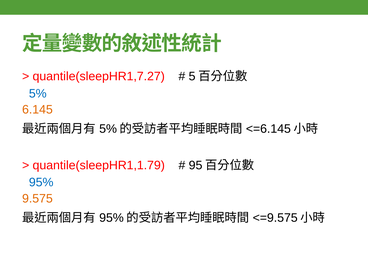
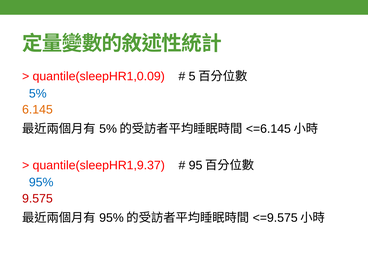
quantile(sleepHR1,7.27: quantile(sleepHR1,7.27 -> quantile(sleepHR1,0.09 (99, 76)
quantile(sleepHR1,1.79: quantile(sleepHR1,1.79 -> quantile(sleepHR1,9.37 (99, 165)
9.575 colour: orange -> red (37, 199)
